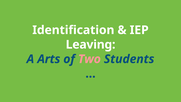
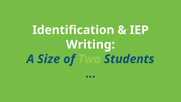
Leaving: Leaving -> Writing (90, 45)
Arts: Arts -> Size (49, 59)
Two colour: pink -> light green (89, 59)
